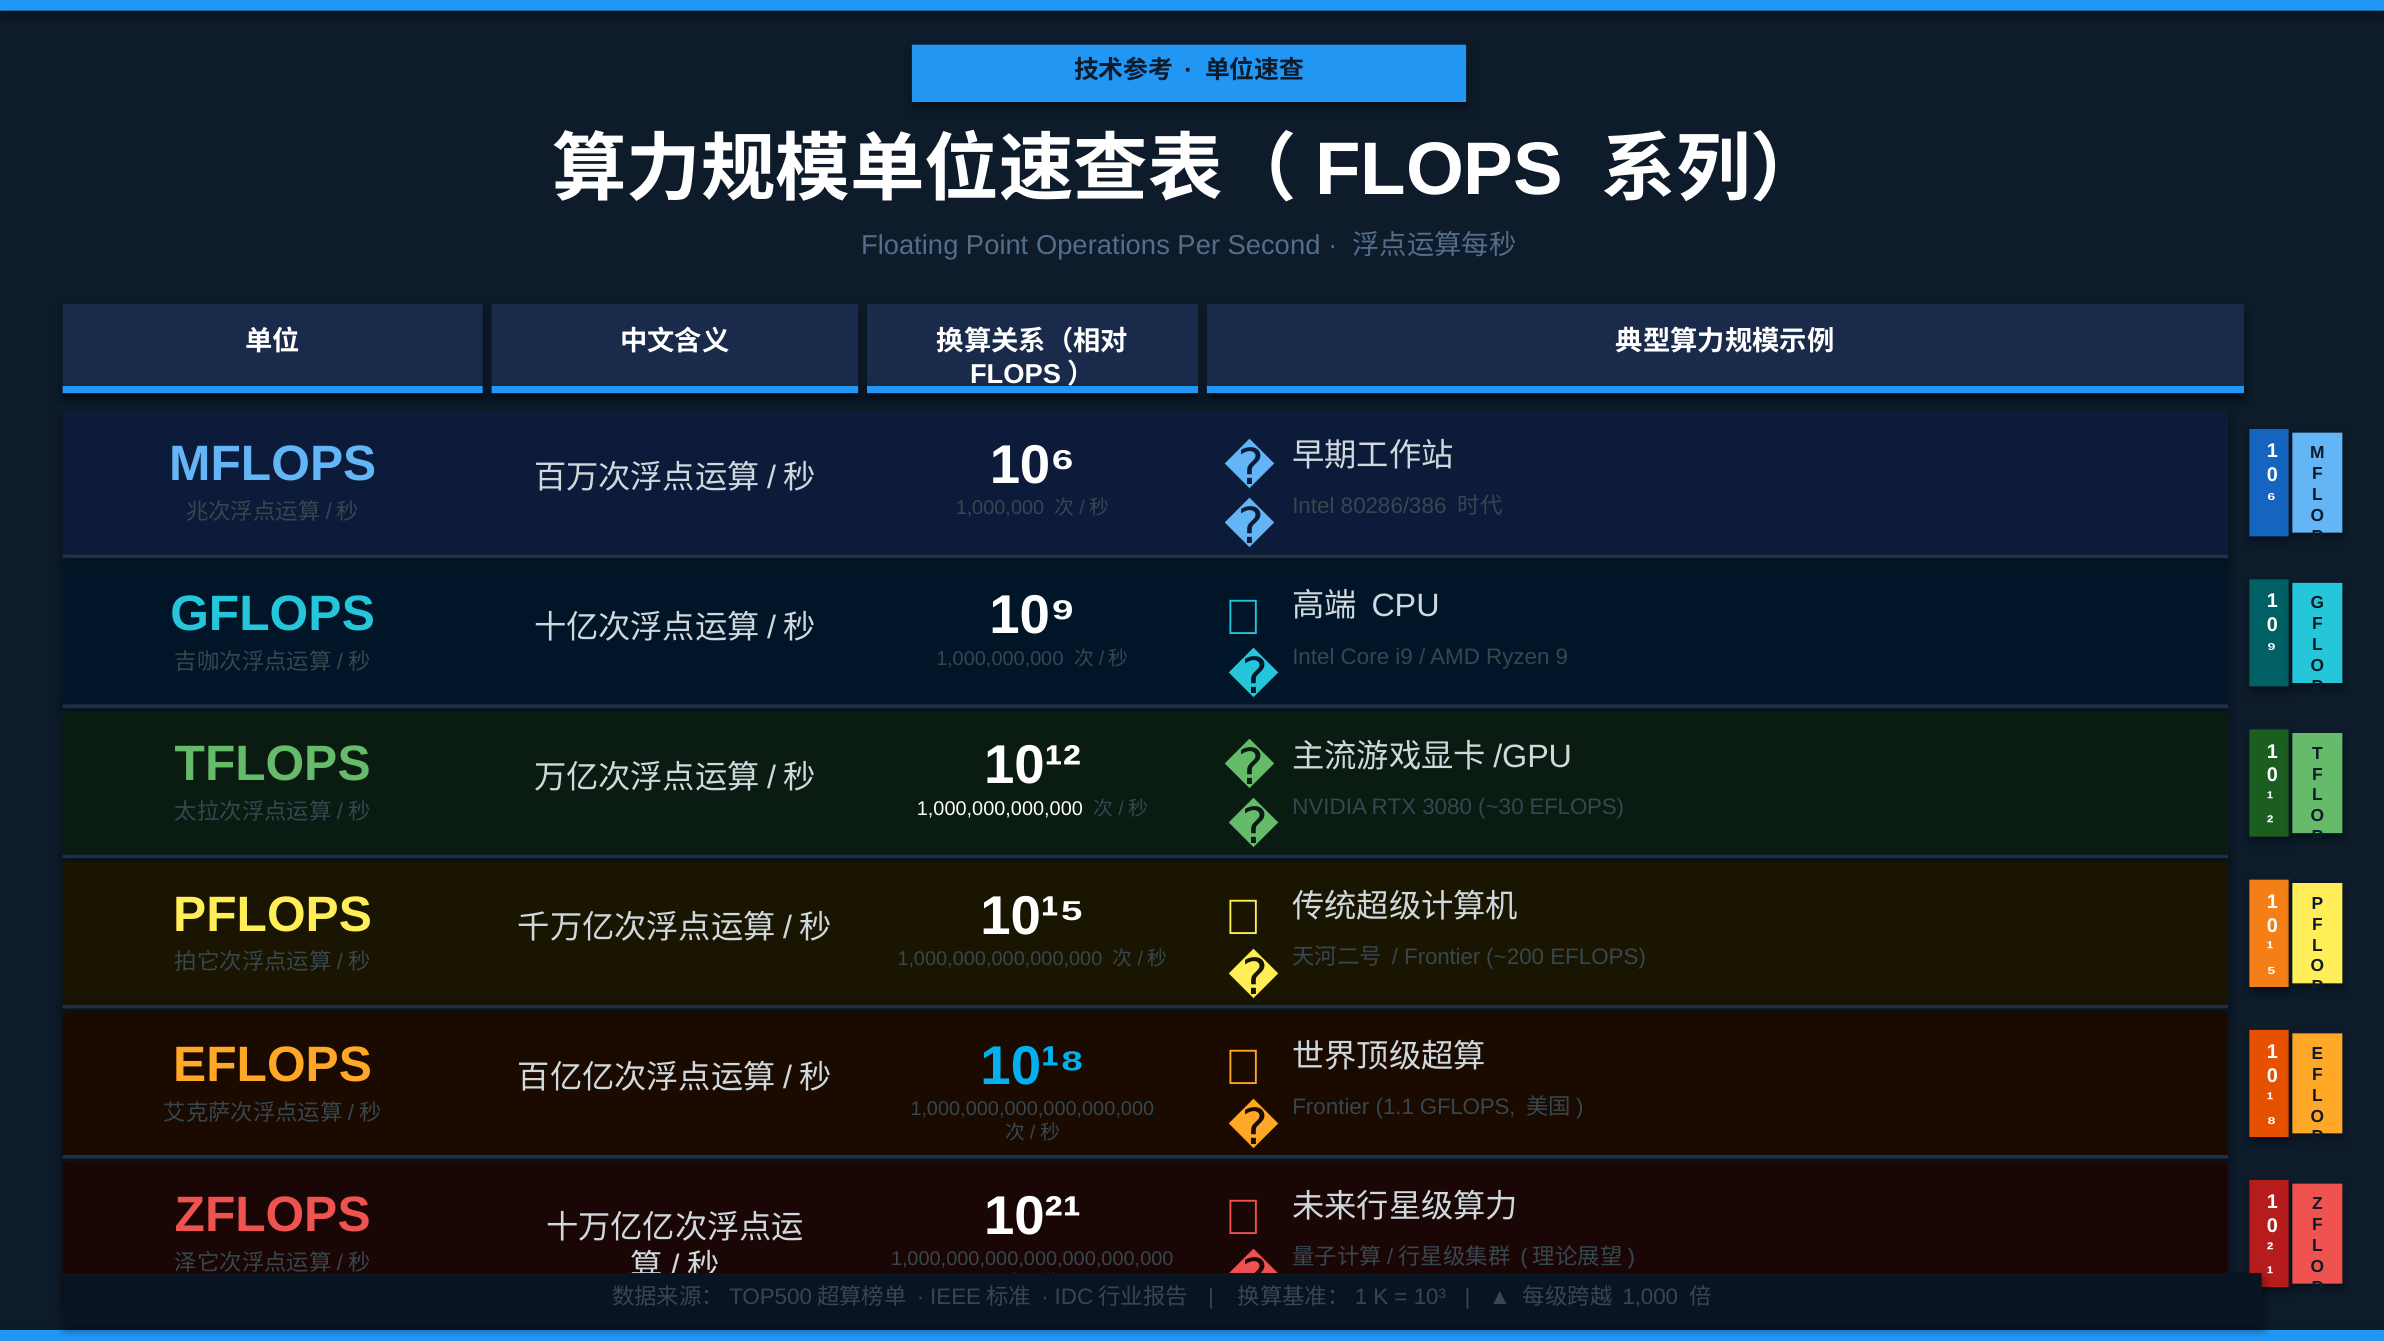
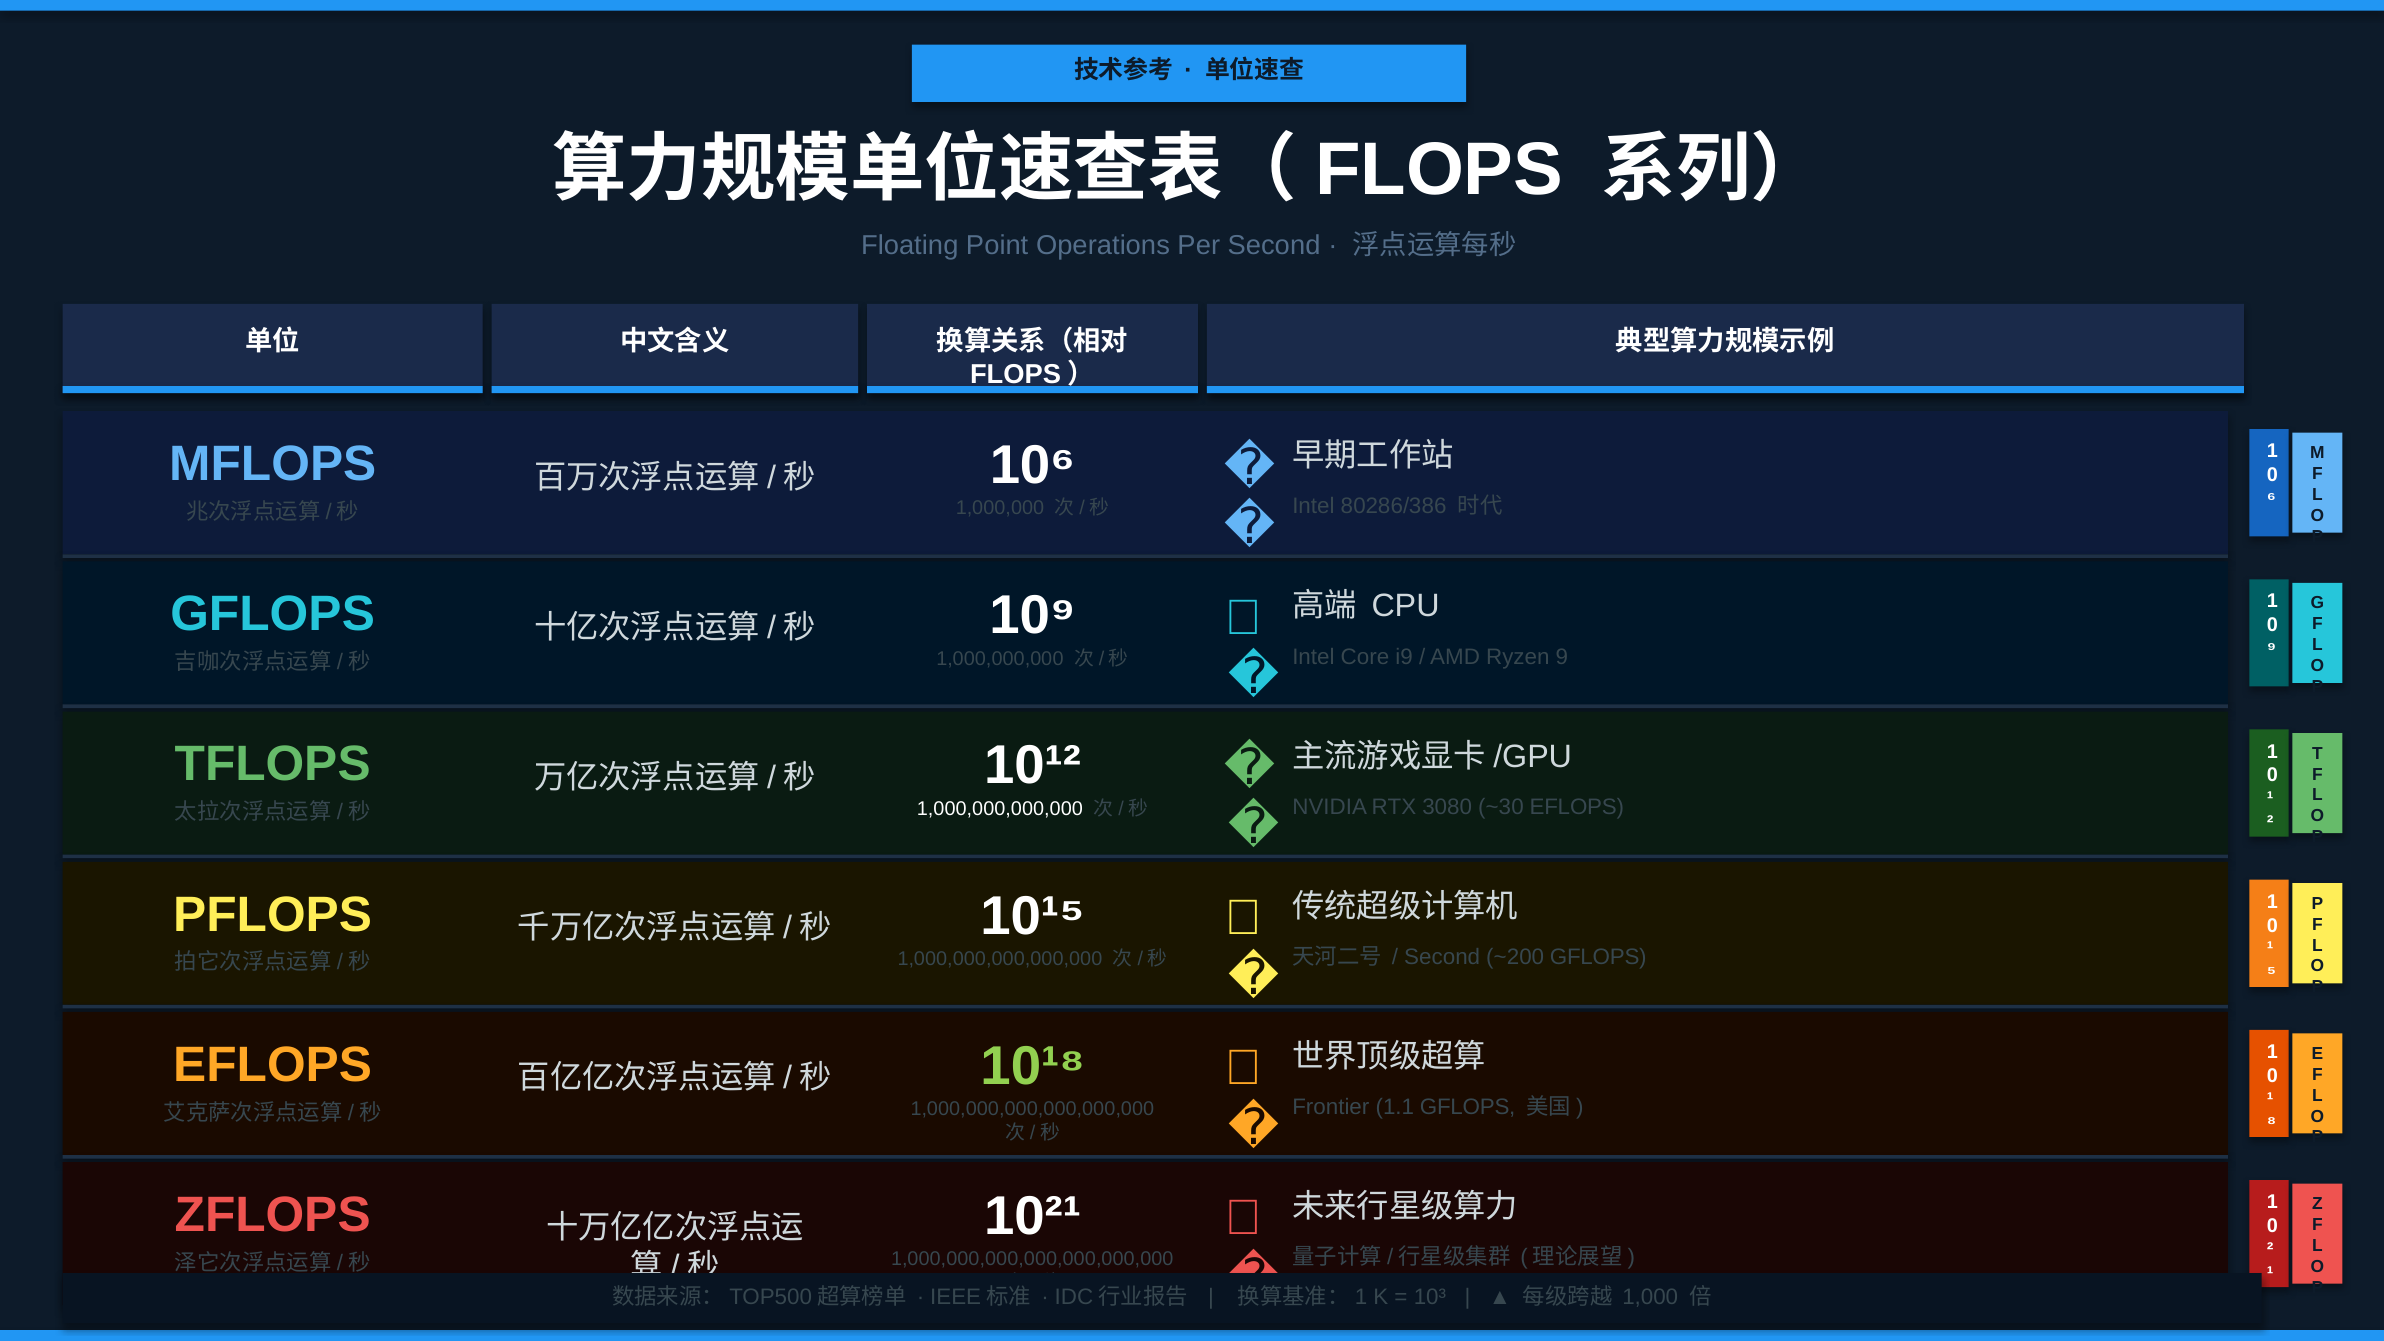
Frontier: Frontier -> Second (1442, 957)
~200 EFLOPS: EFLOPS -> GFLOPS (1598, 957)
10¹⁸ colour: light blue -> light green (1033, 1066)
